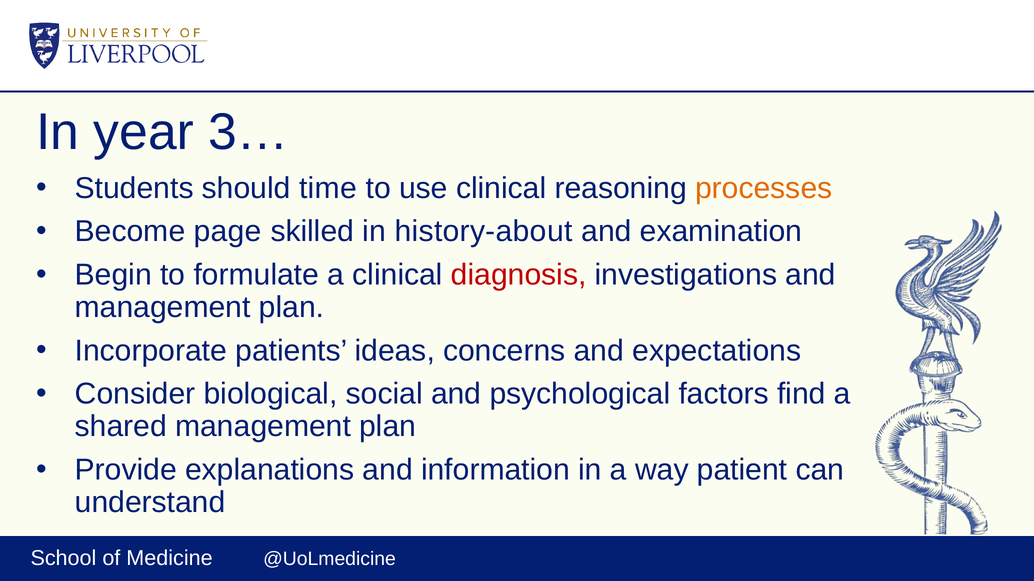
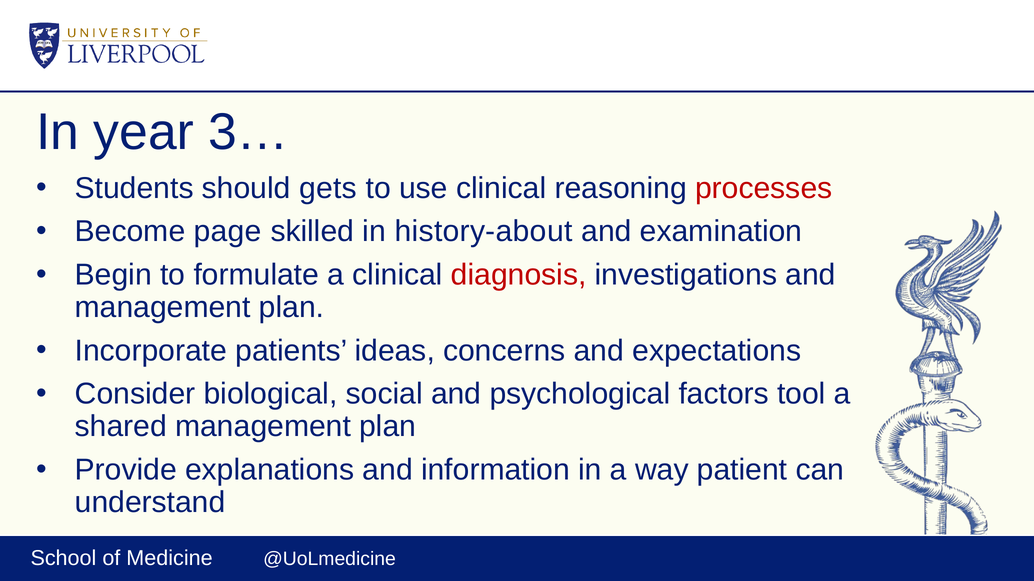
time: time -> gets (328, 188)
processes colour: orange -> red (764, 188)
find: find -> tool (801, 394)
